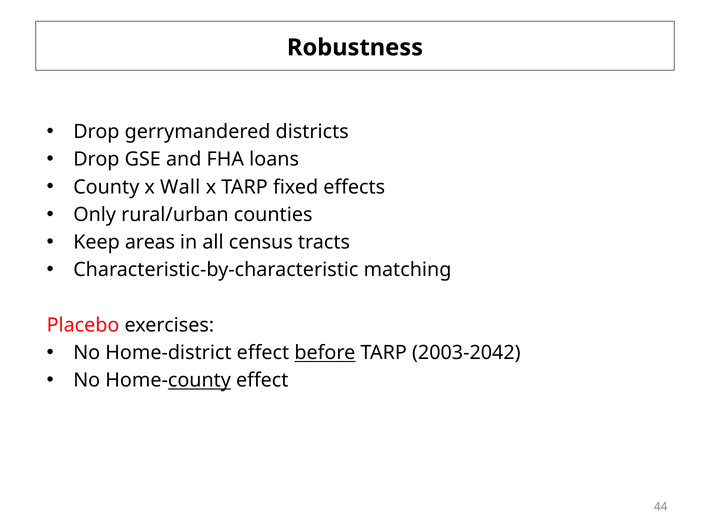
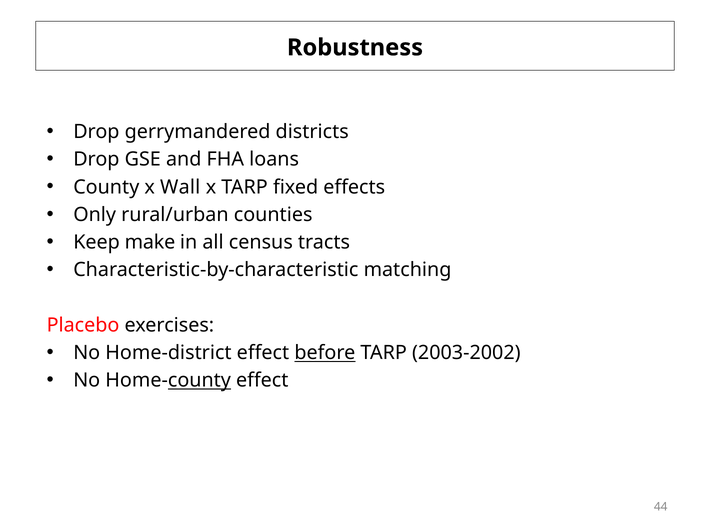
areas: areas -> make (150, 242)
2003-2042: 2003-2042 -> 2003-2002 (466, 353)
